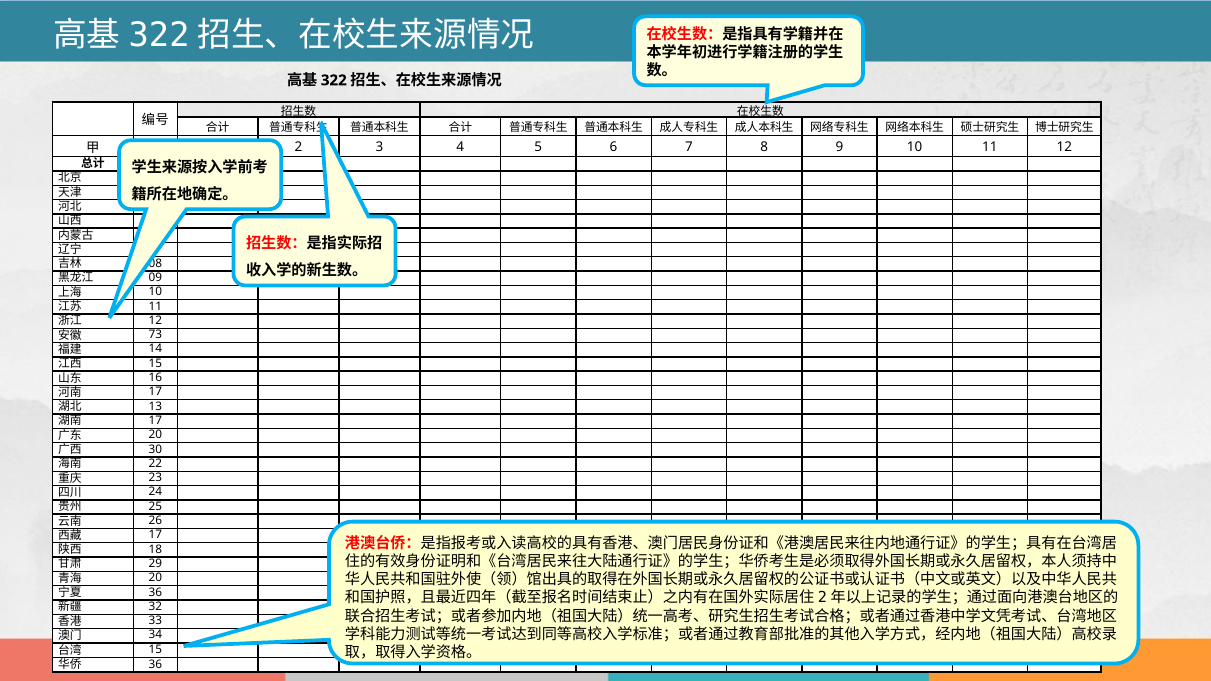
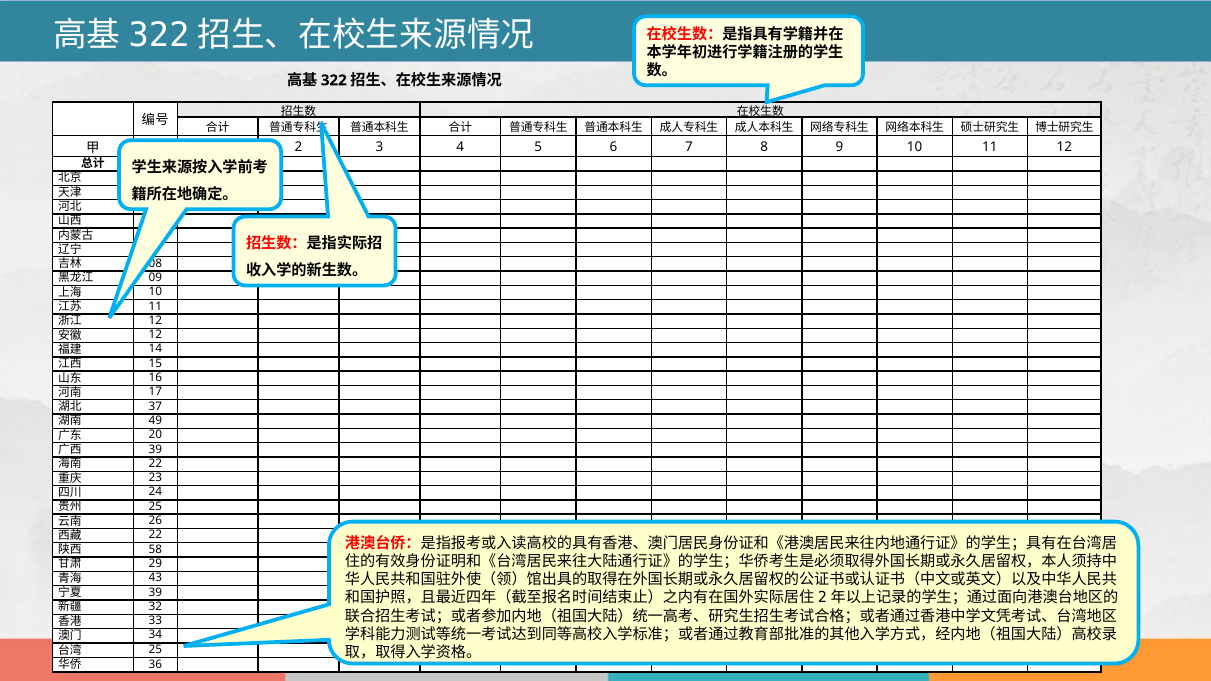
73: 73 -> 12 (155, 335)
13: 13 -> 37 (155, 406)
17: 17 -> 49 (155, 421)
30: 30 -> 39 (155, 449)
17: 17 -> 22 (155, 535)
18: 18 -> 58 (155, 549)
20: 20 -> 43 (155, 578)
36: 36 -> 39 (155, 592)
15: 15 -> 25 (155, 650)
